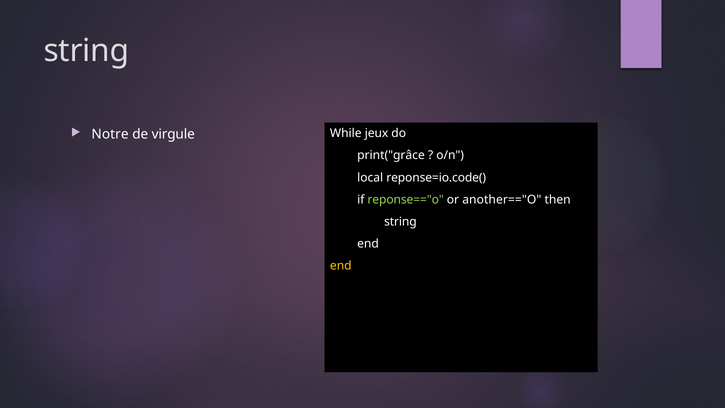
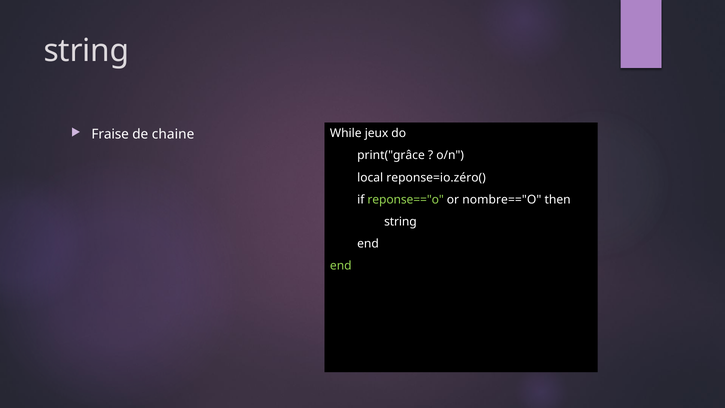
Notre: Notre -> Fraise (110, 134)
virgule: virgule -> chaine (173, 134)
reponse=io.code(: reponse=io.code( -> reponse=io.zéro( (436, 177)
another=="O: another=="O -> nombre=="O (502, 199)
end colour: yellow -> light green (341, 266)
